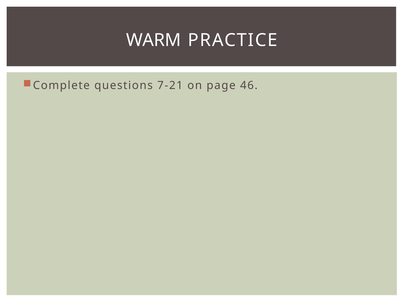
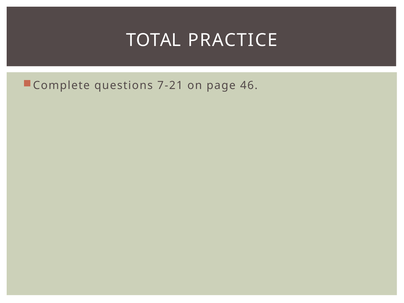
WARM: WARM -> TOTAL (154, 40)
